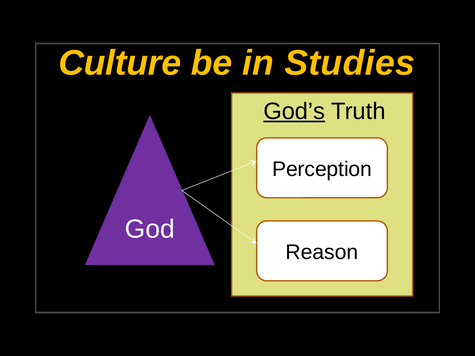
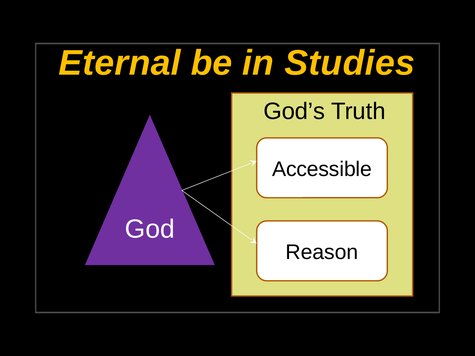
Culture: Culture -> Eternal (120, 63)
God’s underline: present -> none (294, 111)
Perception: Perception -> Accessible (322, 169)
